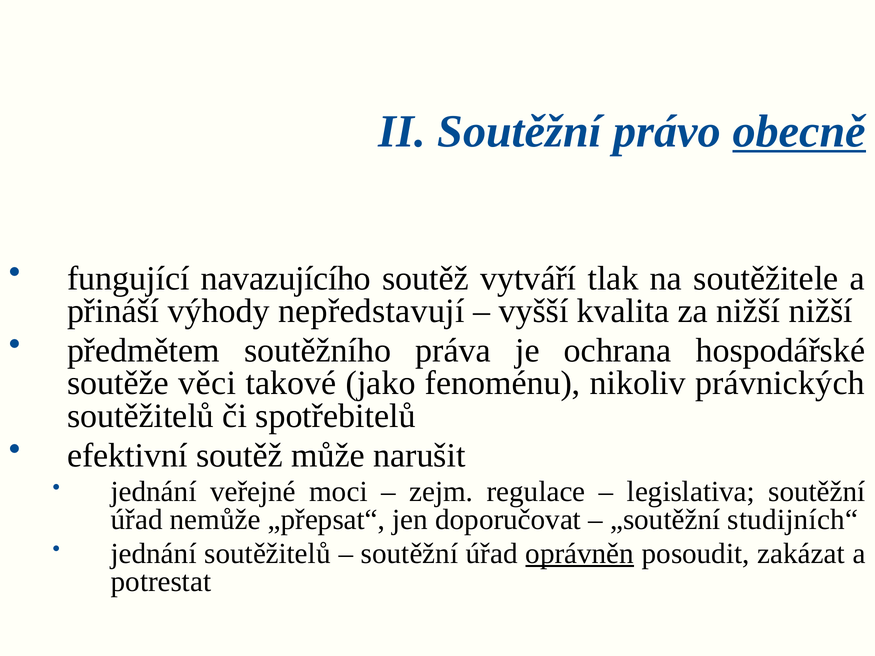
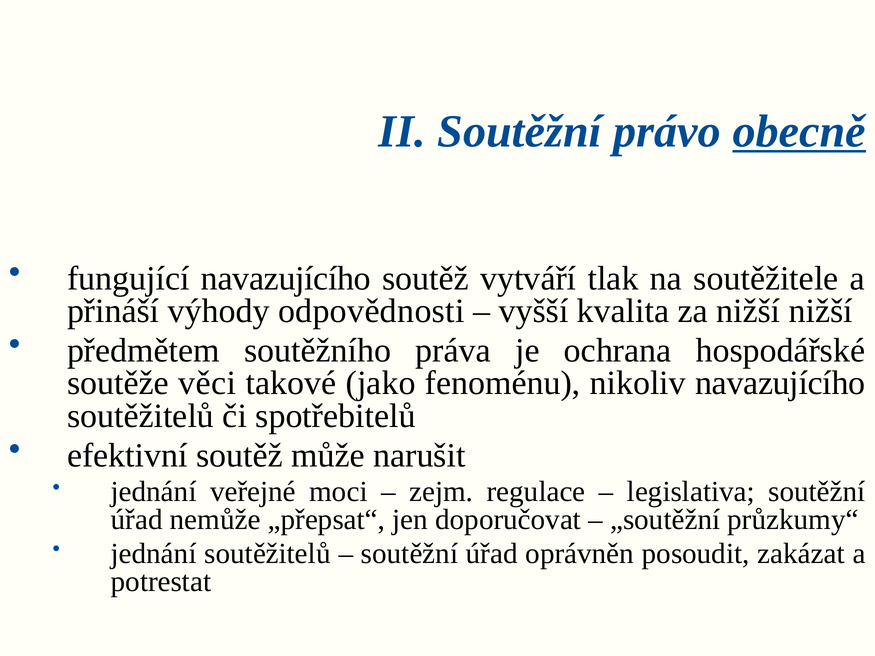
nepředstavují: nepředstavují -> odpovědnosti (371, 311)
nikoliv právnických: právnických -> navazujícího (780, 383)
studijních“: studijních“ -> průzkumy“ (793, 520)
oprávněn underline: present -> none (580, 554)
